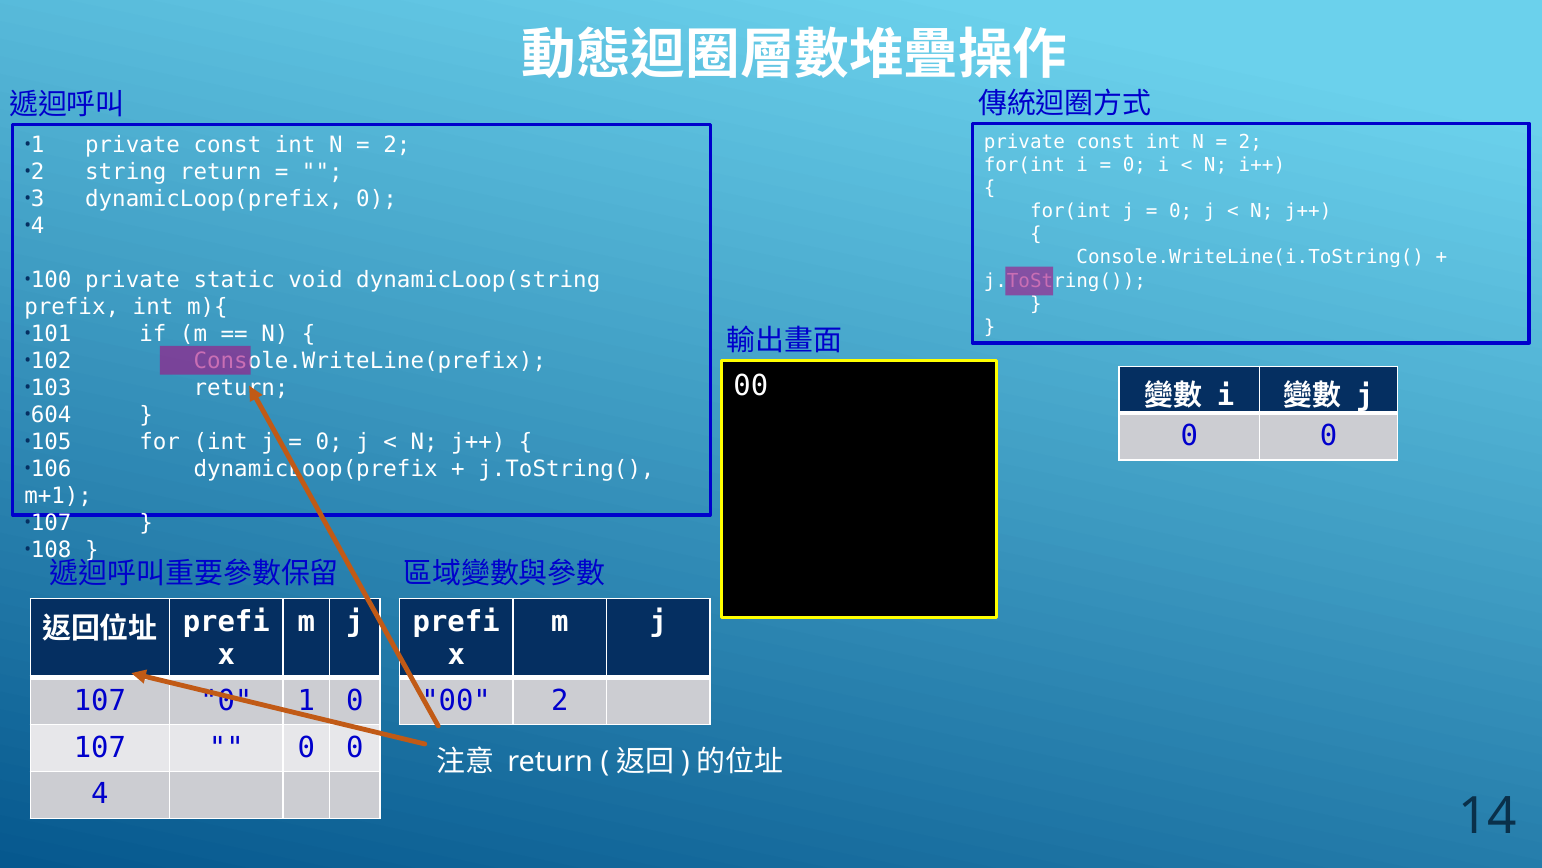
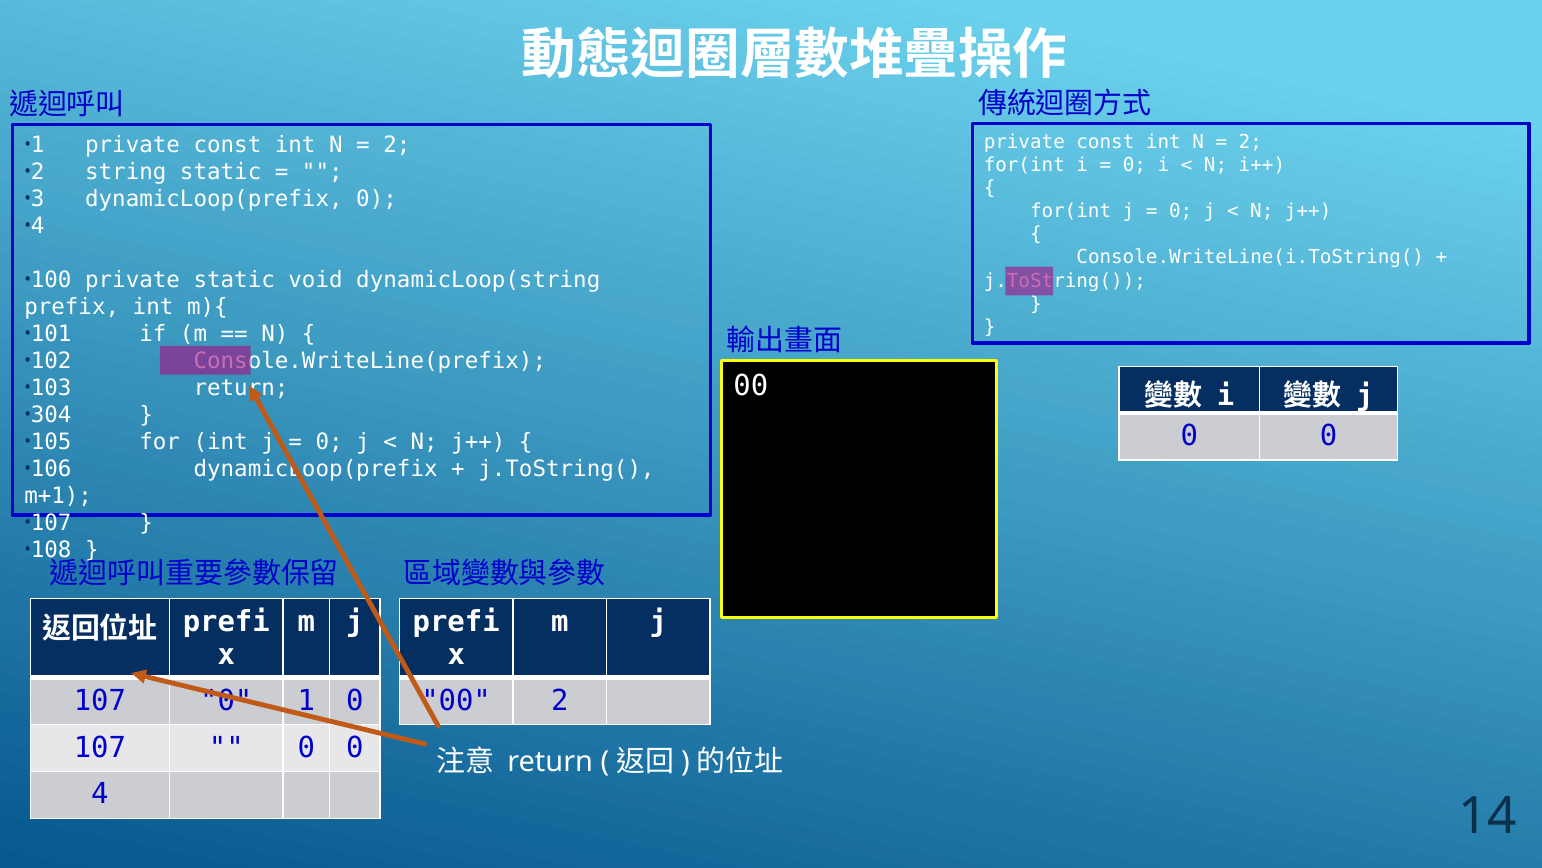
string return: return -> static (221, 172)
604: 604 -> 304 (51, 415)
